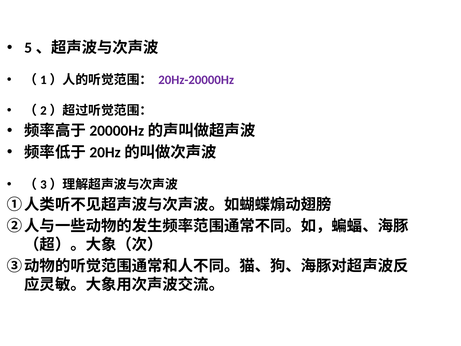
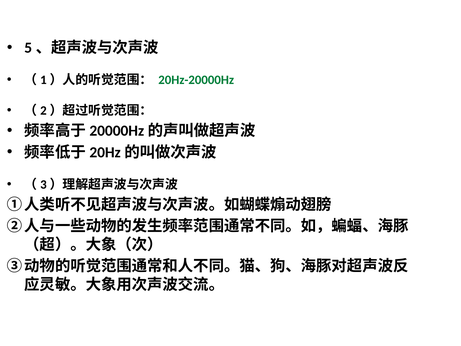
20Hz-20000Hz colour: purple -> green (196, 80)
